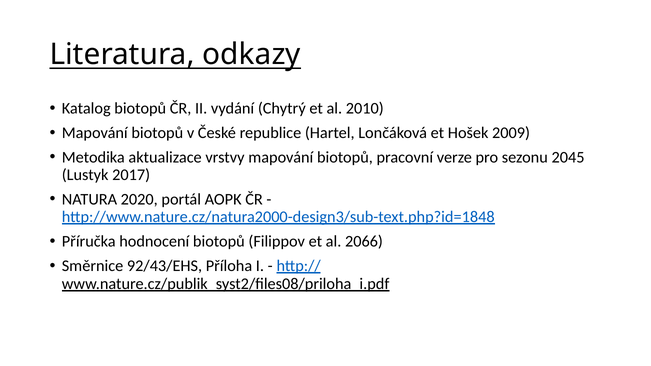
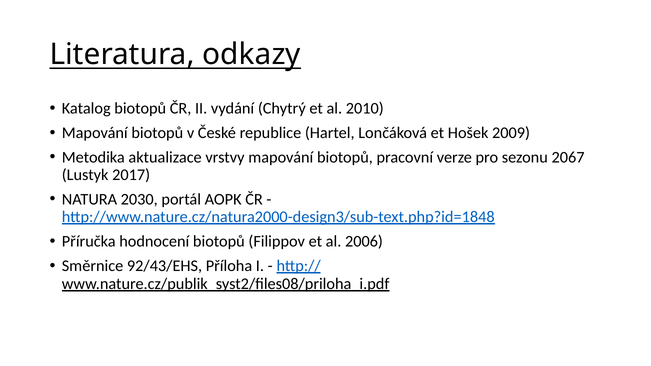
2045: 2045 -> 2067 (568, 157)
2020: 2020 -> 2030 (139, 199)
2066: 2066 -> 2006 (364, 241)
